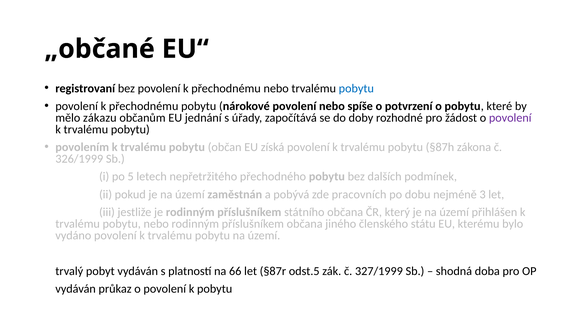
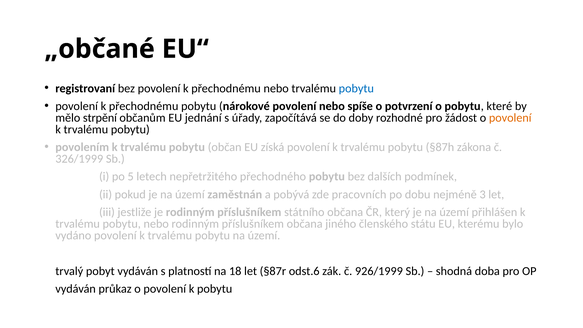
zákazu: zákazu -> strpění (100, 118)
povolení colour: purple -> orange (510, 118)
66: 66 -> 18 (235, 271)
odst.5: odst.5 -> odst.6 (304, 271)
327/1999: 327/1999 -> 926/1999 (379, 271)
